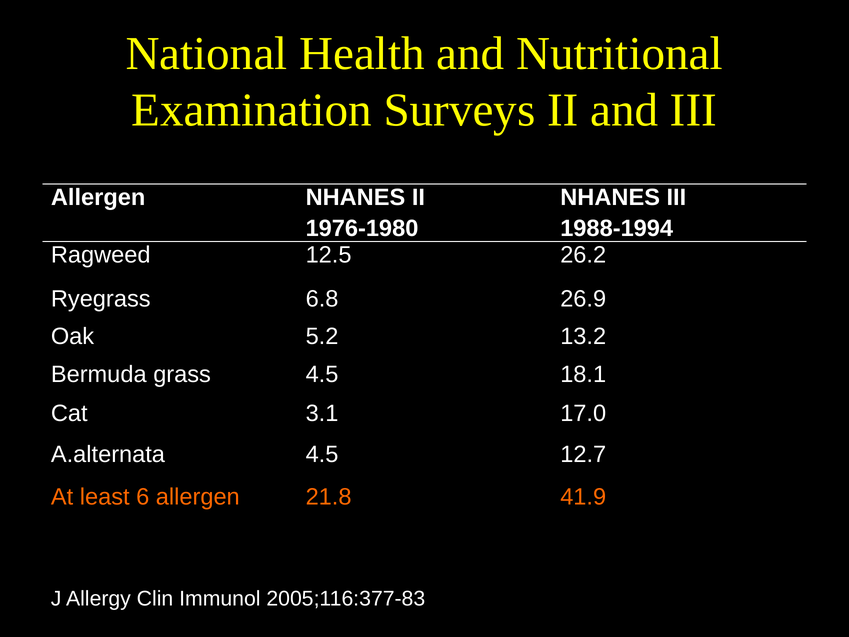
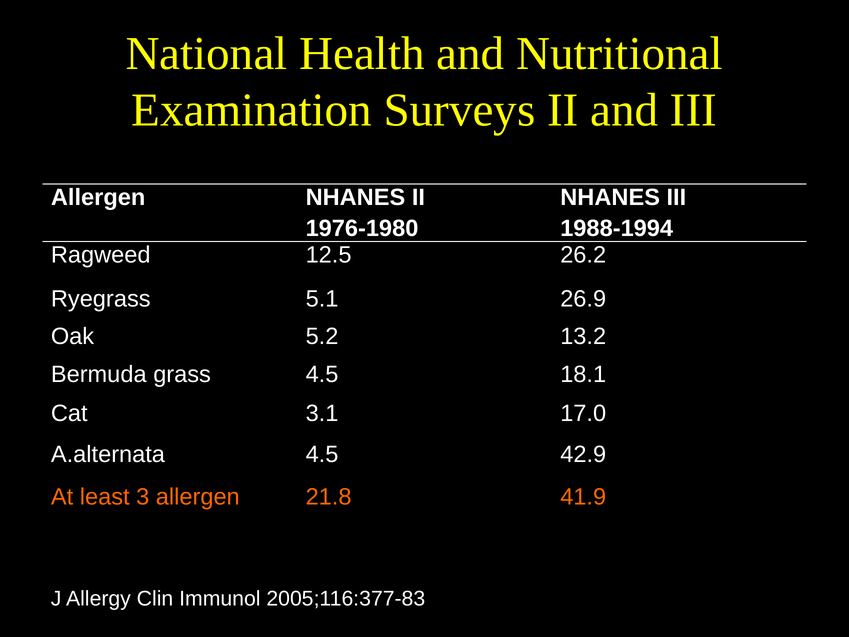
6.8: 6.8 -> 5.1 (322, 299)
12.7: 12.7 -> 42.9 (583, 454)
6: 6 -> 3 (143, 497)
